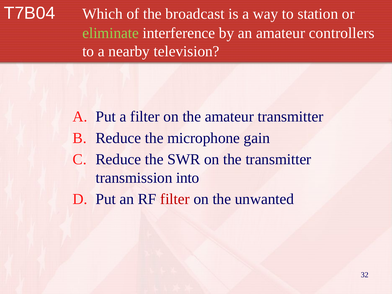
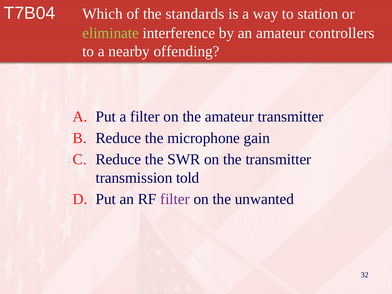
broadcast: broadcast -> standards (195, 14)
television: television -> offending (187, 51)
into: into -> told (188, 178)
filter colour: red -> purple (175, 199)
